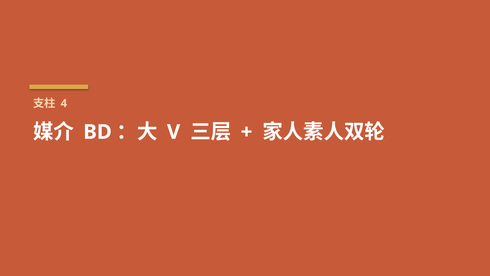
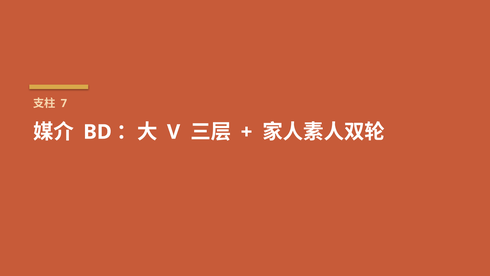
4: 4 -> 7 (64, 103)
